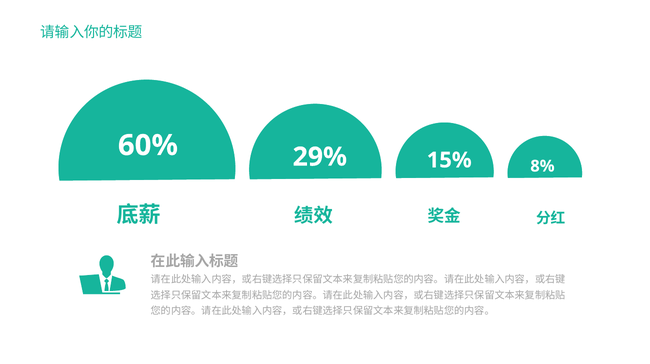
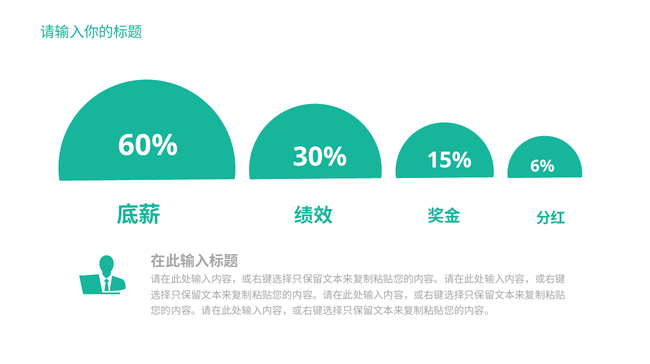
29%: 29% -> 30% (320, 157)
8%: 8% -> 6% (542, 166)
